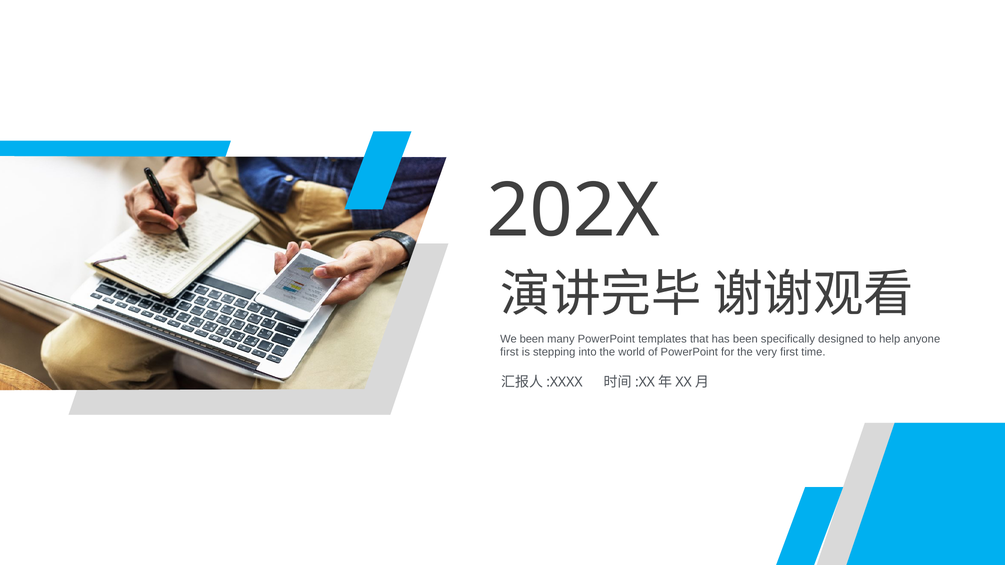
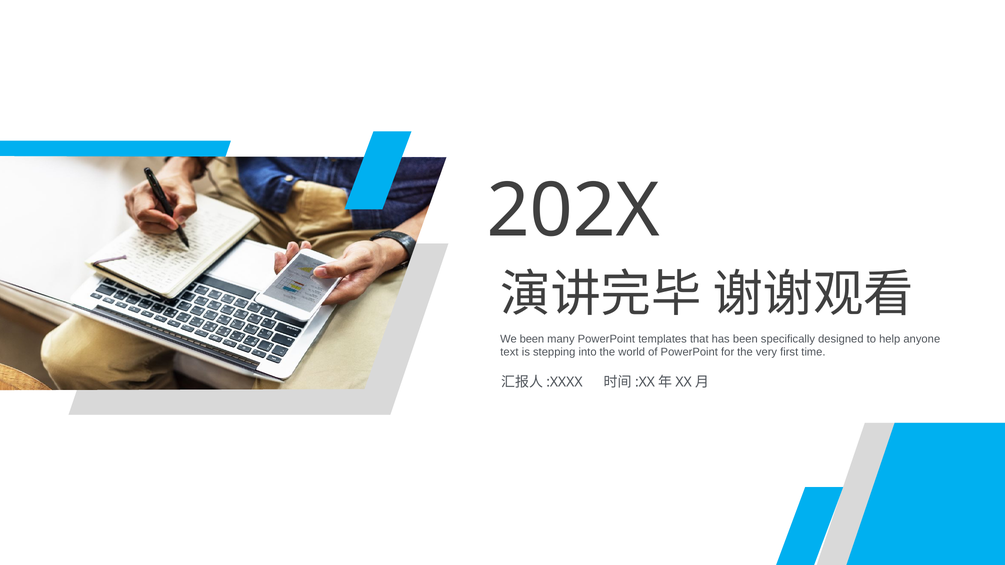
first: first -> text (509, 352)
